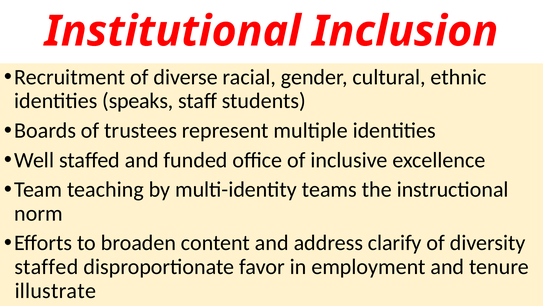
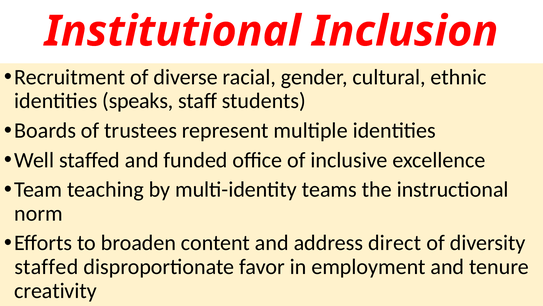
clarify: clarify -> direct (395, 243)
illustrate: illustrate -> creativity (55, 290)
